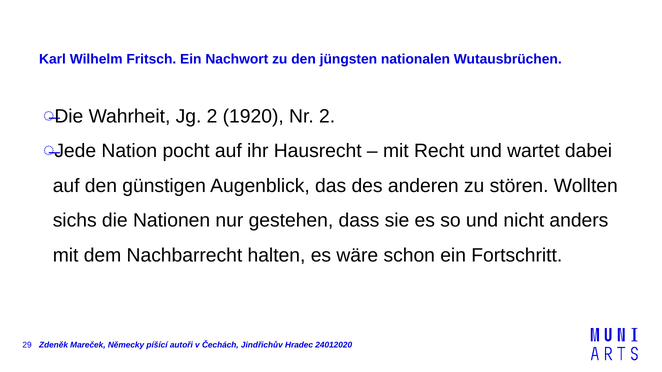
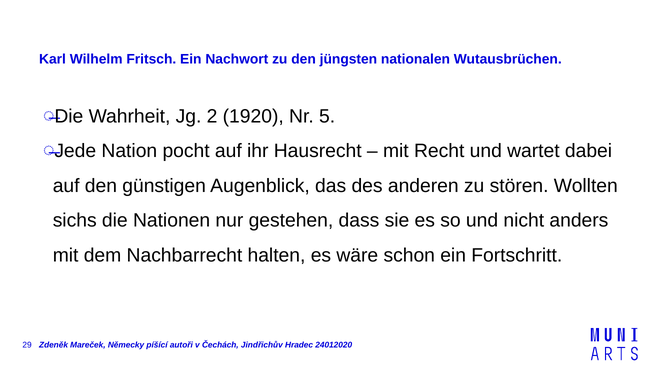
Nr 2: 2 -> 5 (327, 116)
